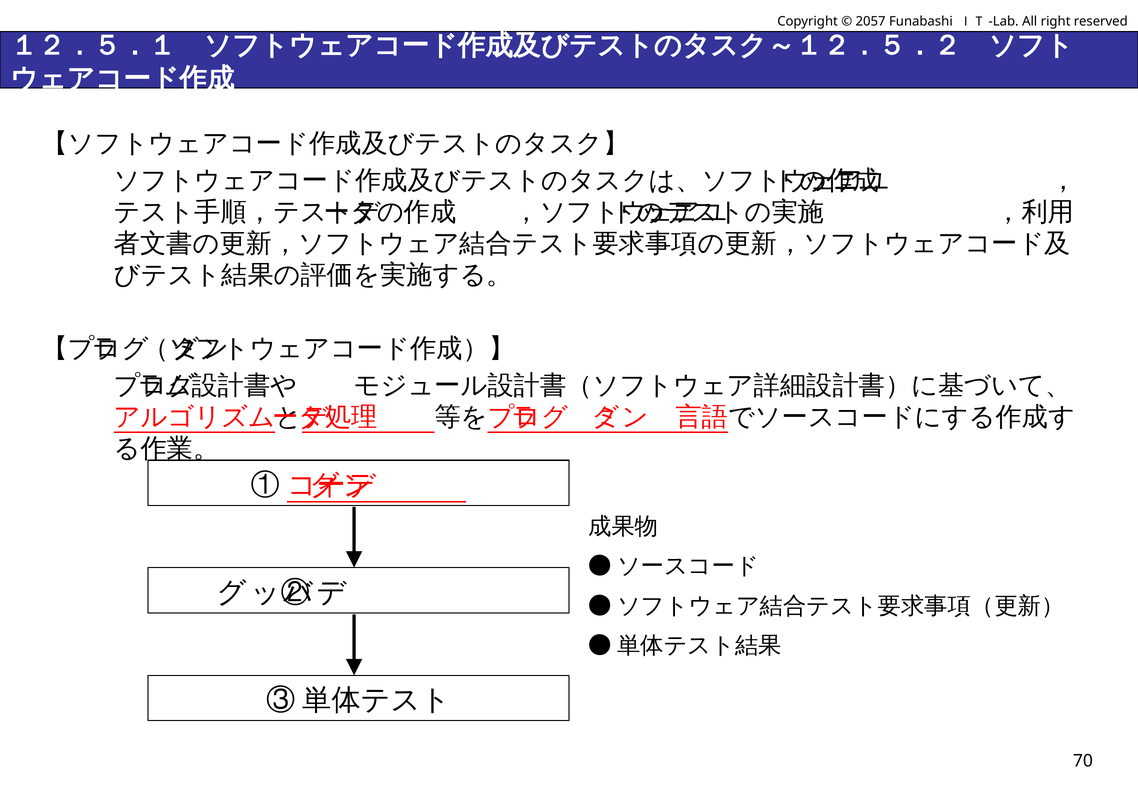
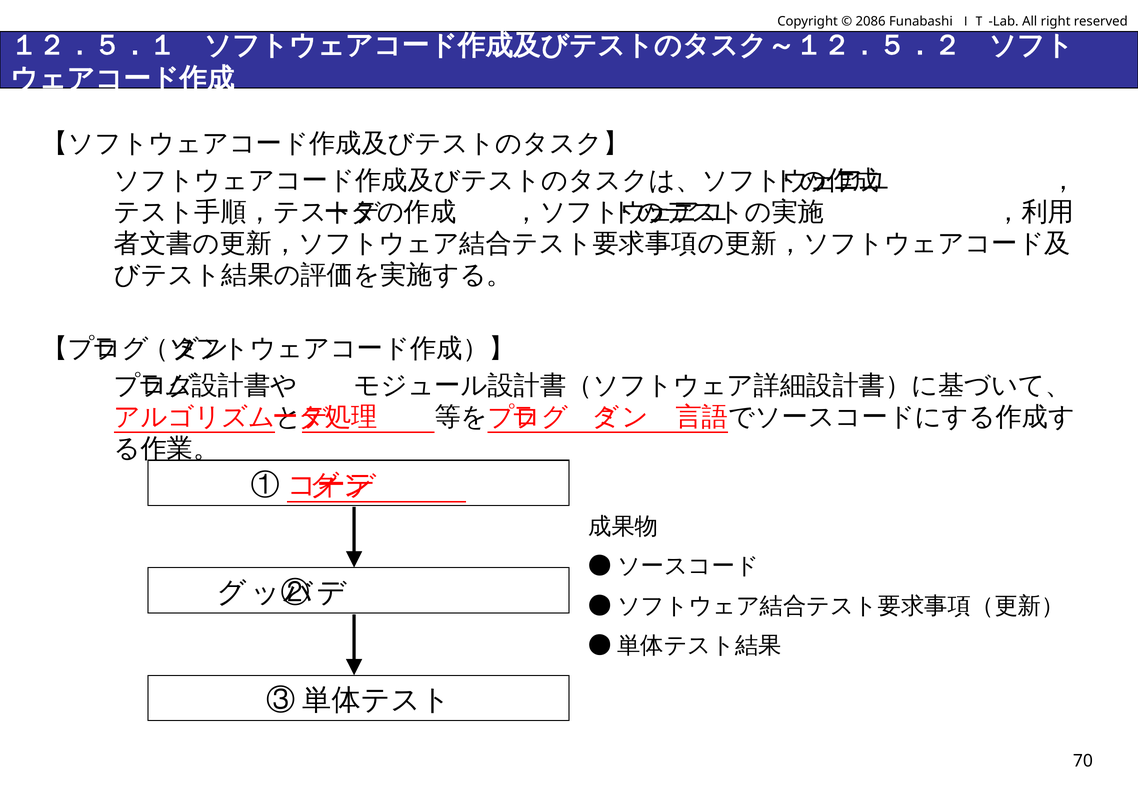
2057: 2057 -> 2086 (871, 21)
